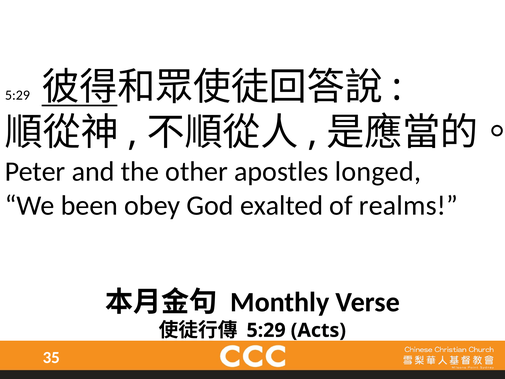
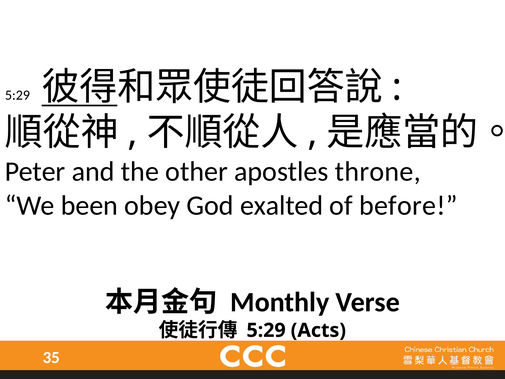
longed: longed -> throne (378, 172)
realms: realms -> before (408, 205)
